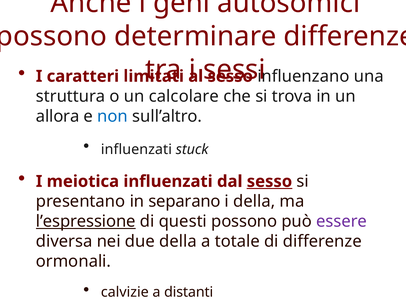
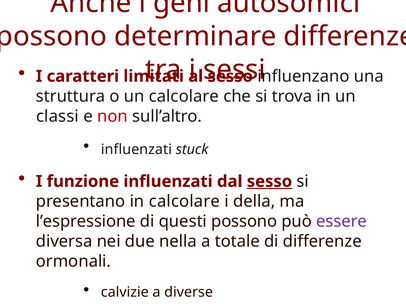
allora: allora -> classi (57, 116)
non colour: blue -> red (113, 116)
meiotica: meiotica -> funzione (83, 182)
in separano: separano -> calcolare (184, 202)
l’espressione underline: present -> none (86, 222)
due della: della -> nella (178, 242)
distanti: distanti -> diverse (189, 293)
